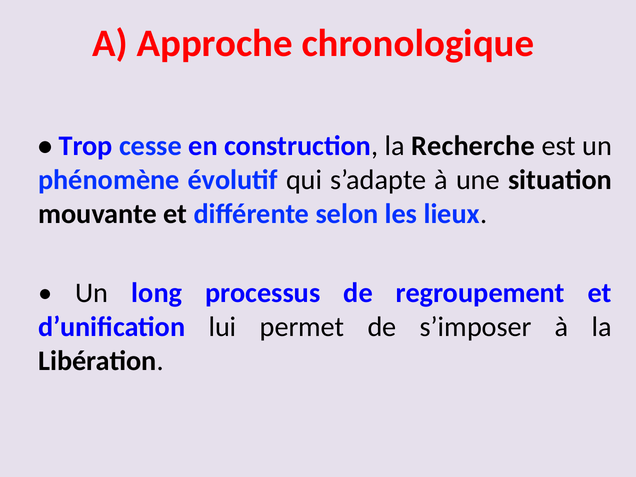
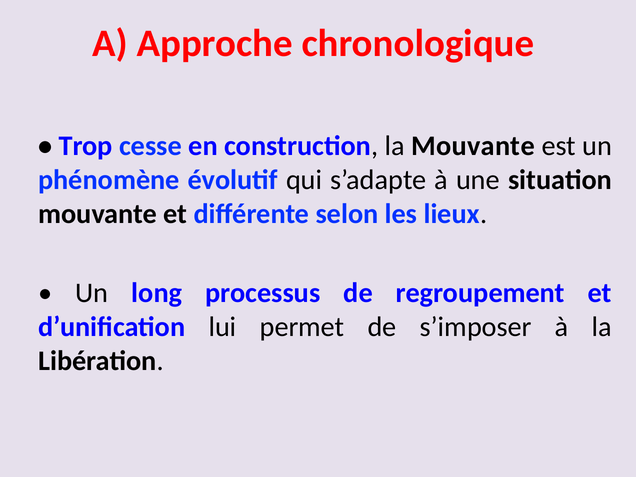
la Recherche: Recherche -> Mouvante (473, 146)
